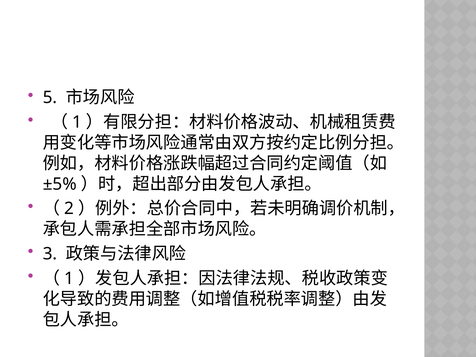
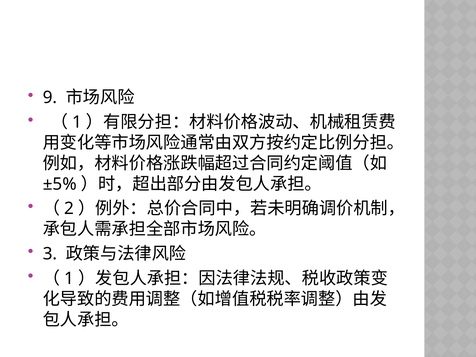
5: 5 -> 9 (50, 98)
